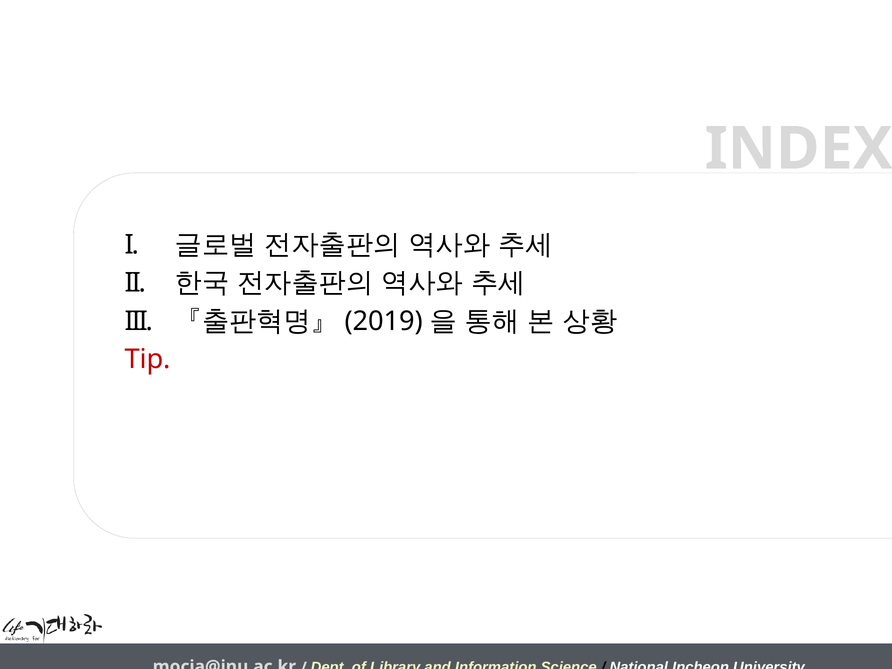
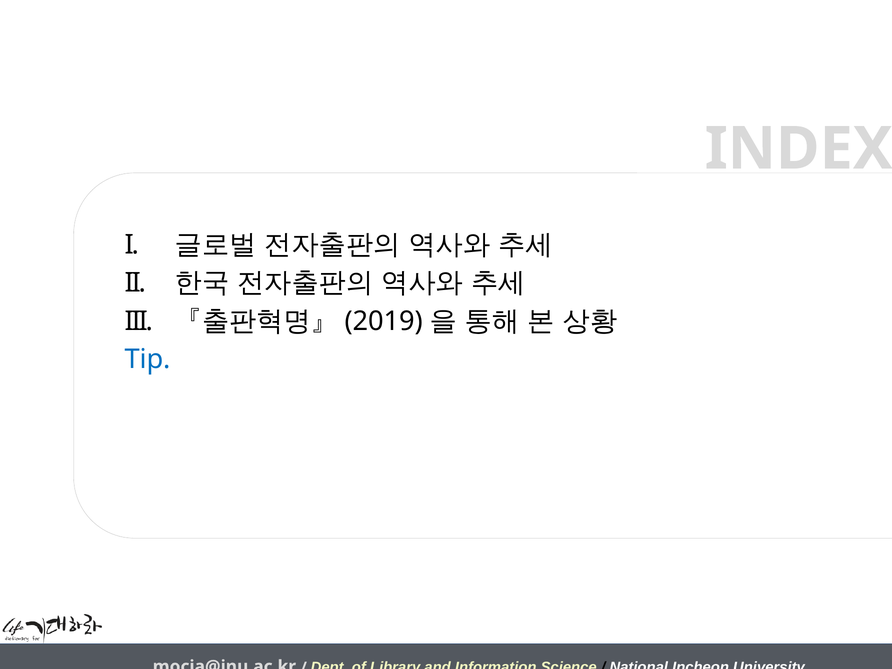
Tip colour: red -> blue (148, 359)
